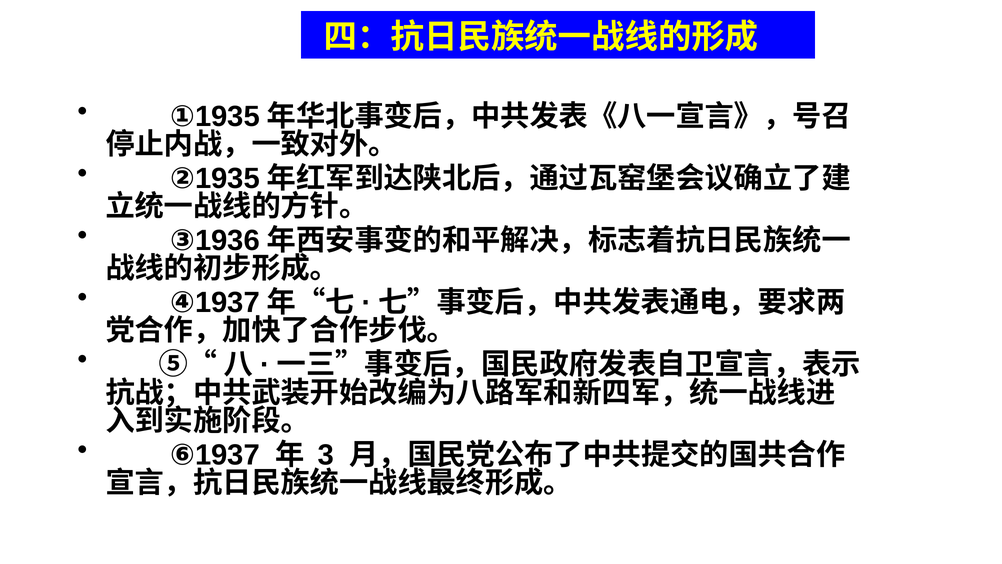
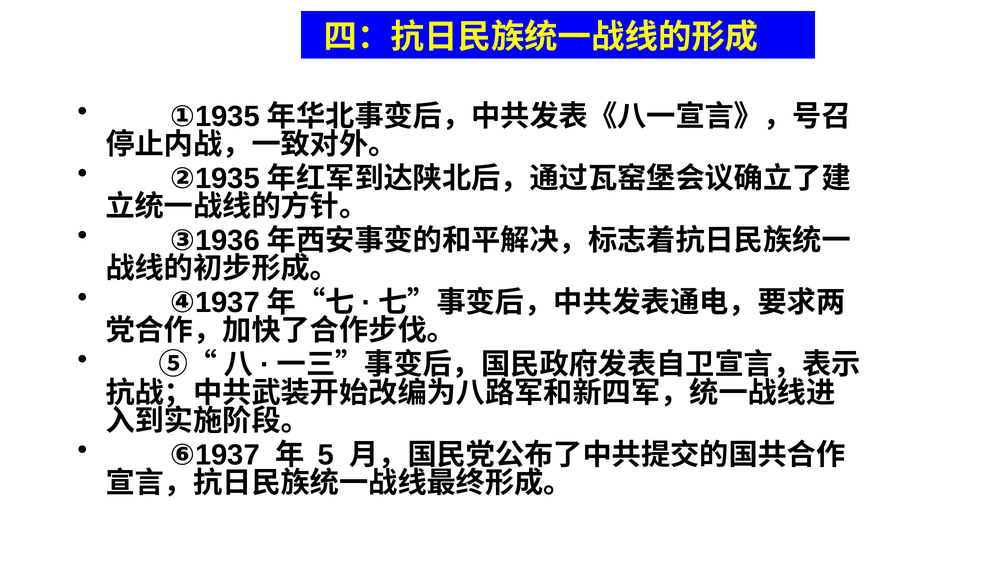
3: 3 -> 5 (326, 455)
